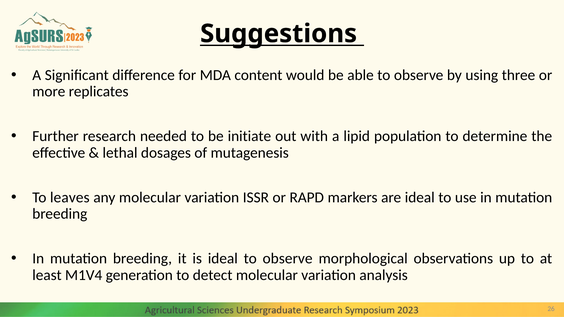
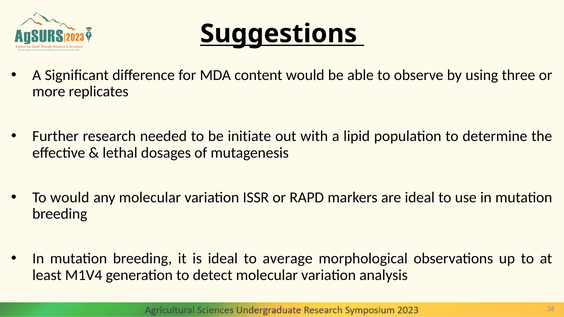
To leaves: leaves -> would (70, 198)
ideal to observe: observe -> average (288, 259)
